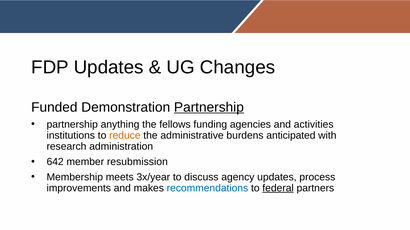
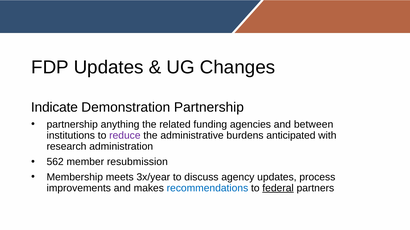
Funded: Funded -> Indicate (54, 107)
Partnership underline: present -> none (209, 107)
fellows: fellows -> related (175, 125)
activities: activities -> between (314, 125)
reduce colour: orange -> purple (125, 136)
642: 642 -> 562 (55, 162)
